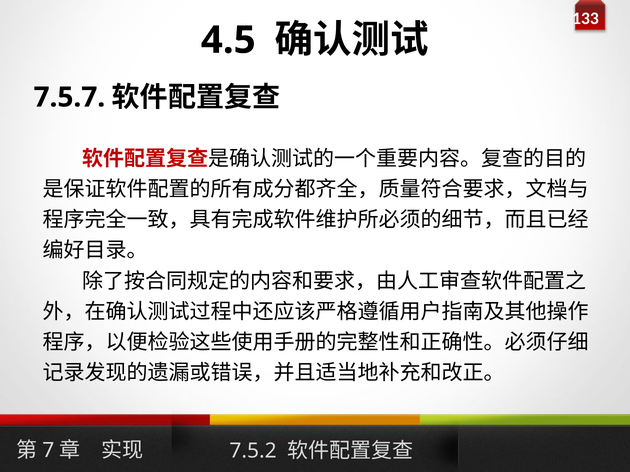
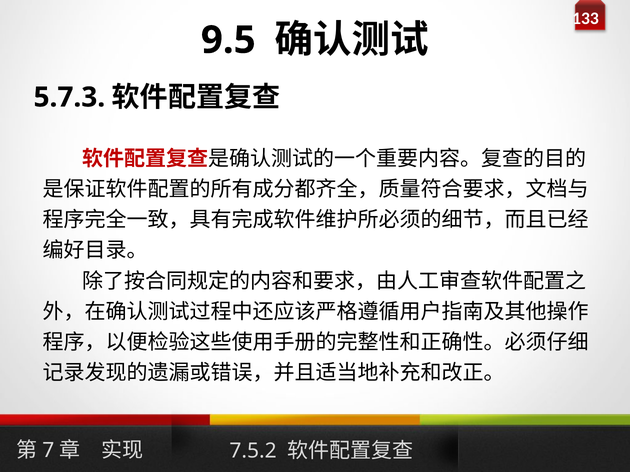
4.5: 4.5 -> 9.5 (228, 40)
7.5.7: 7.5.7 -> 5.7.3 (69, 97)
